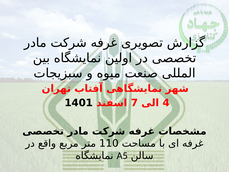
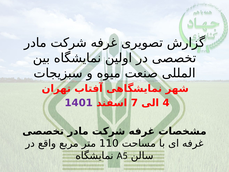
1401 colour: black -> purple (79, 103)
